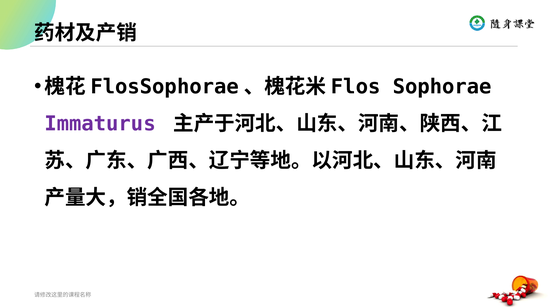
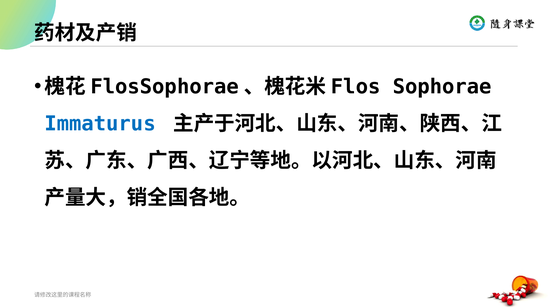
Immaturus colour: purple -> blue (100, 124)
